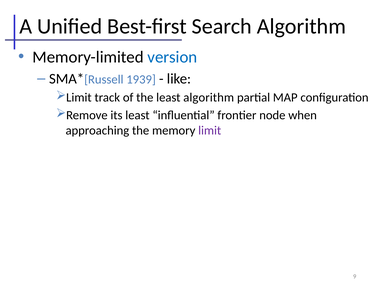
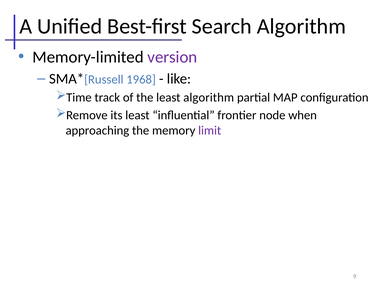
version colour: blue -> purple (172, 57)
1939: 1939 -> 1968 (141, 80)
Limit: Limit -> Time (79, 98)
